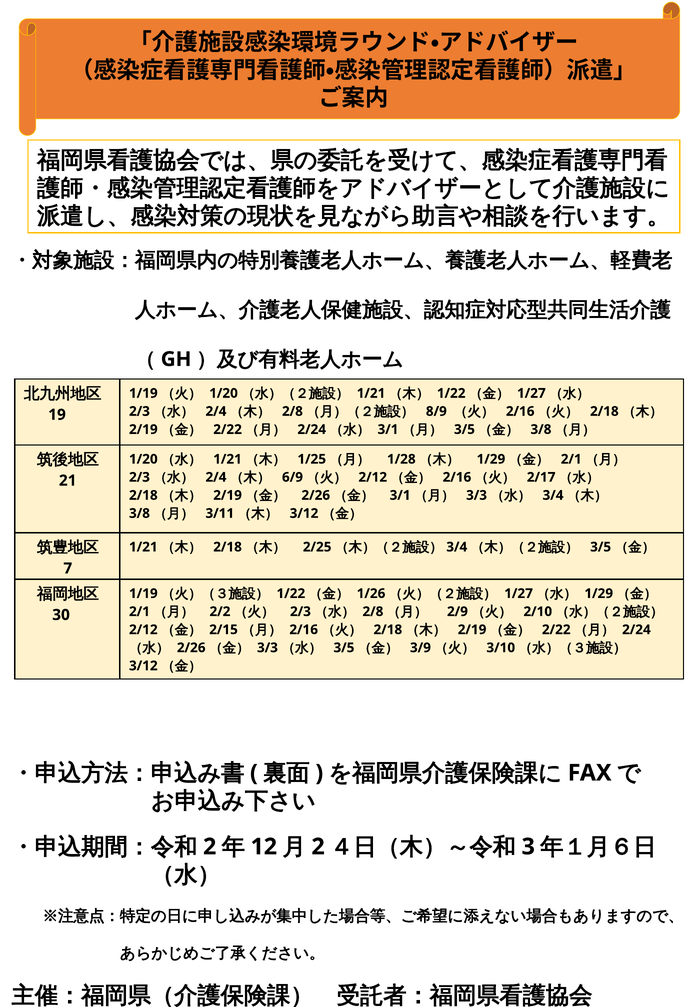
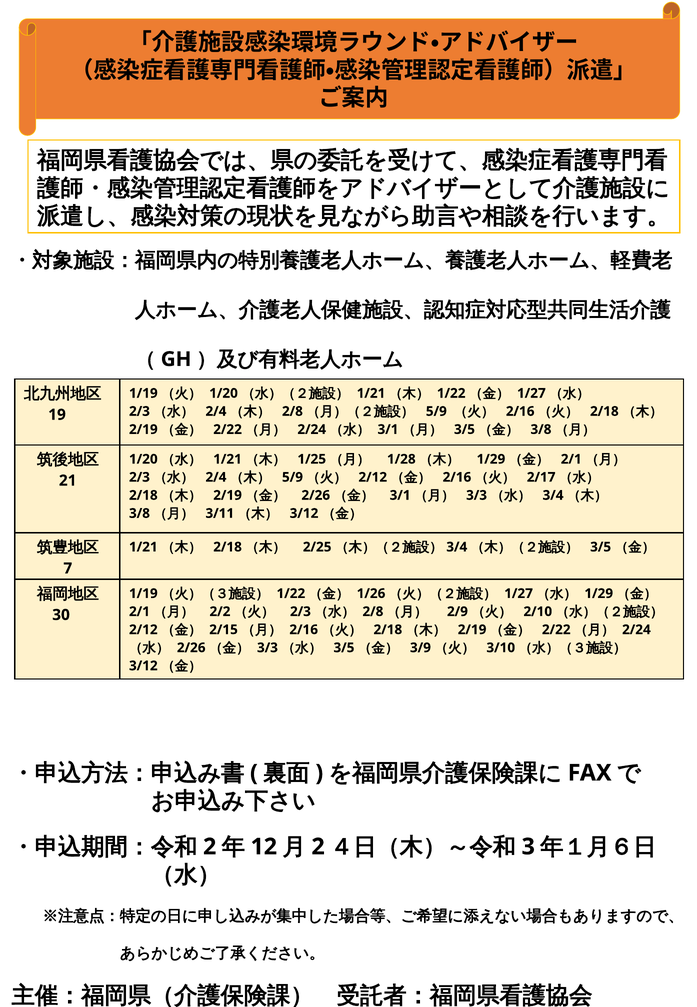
8/9: 8/9 -> 5/9 (436, 411)
6/9: 6/9 -> 5/9 (292, 477)
